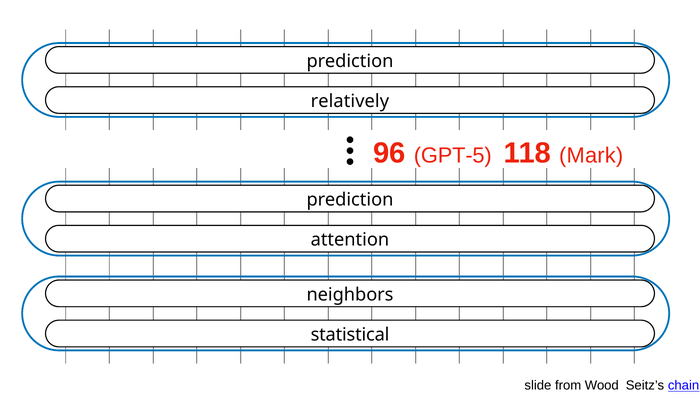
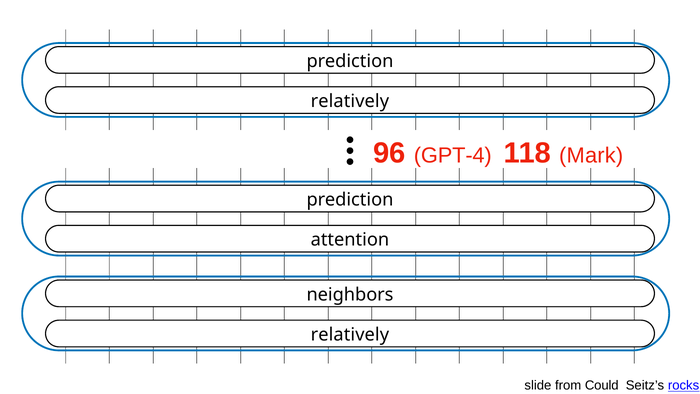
GPT-5: GPT-5 -> GPT-4 (453, 156)
statistical: statistical -> relatively (350, 335)
Wood: Wood -> Could (602, 385)
chain: chain -> rocks (684, 385)
